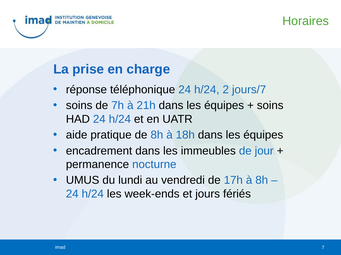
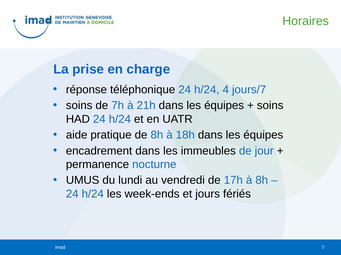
2: 2 -> 4 (226, 90)
